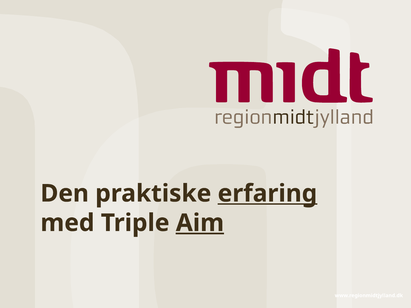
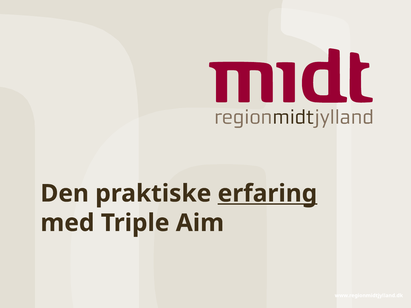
Aim underline: present -> none (200, 223)
